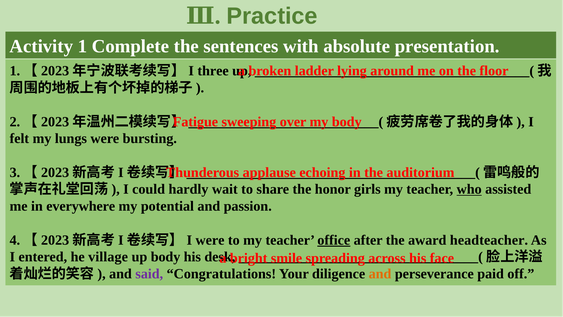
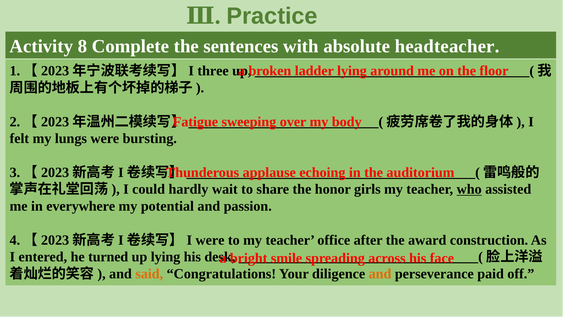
1: 1 -> 8 (83, 46)
presentation: presentation -> headteacher (447, 46)
office underline: present -> none (334, 240)
headteacher: headteacher -> construction (489, 240)
village: village -> turned (108, 257)
up body: body -> lying (166, 257)
said colour: purple -> orange (149, 274)
